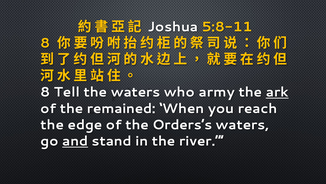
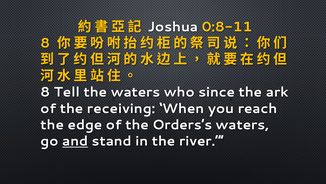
5:8-11: 5:8-11 -> 0:8-11 (227, 27)
army: army -> since (217, 92)
ark underline: present -> none (277, 92)
remained: remained -> receiving (121, 108)
